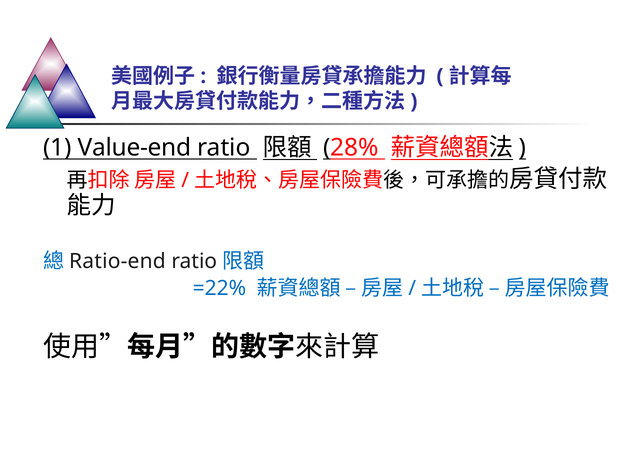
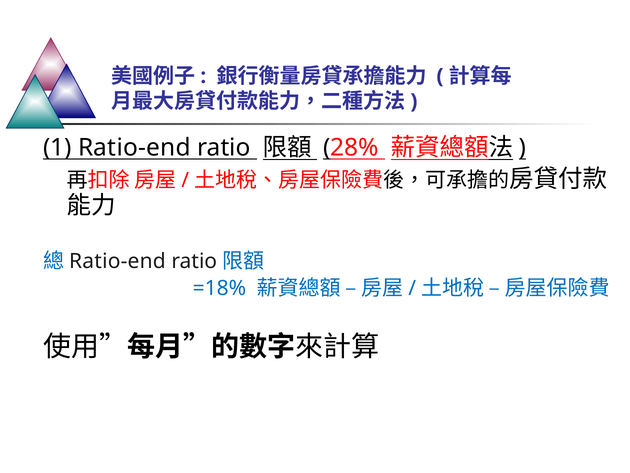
1 Value-end: Value-end -> Ratio-end (134, 148)
=22%: =22% -> =18% (219, 288)
